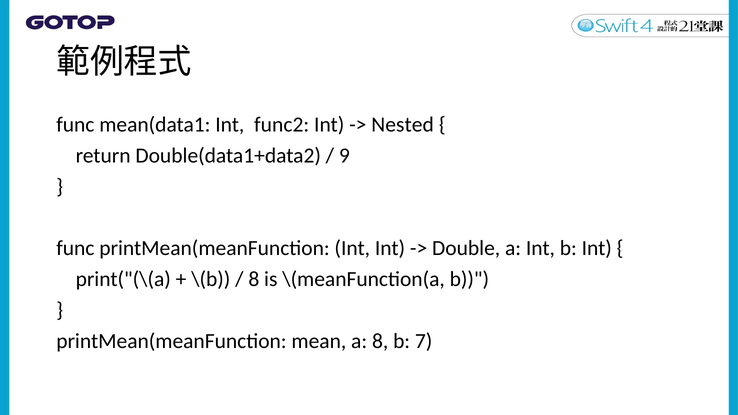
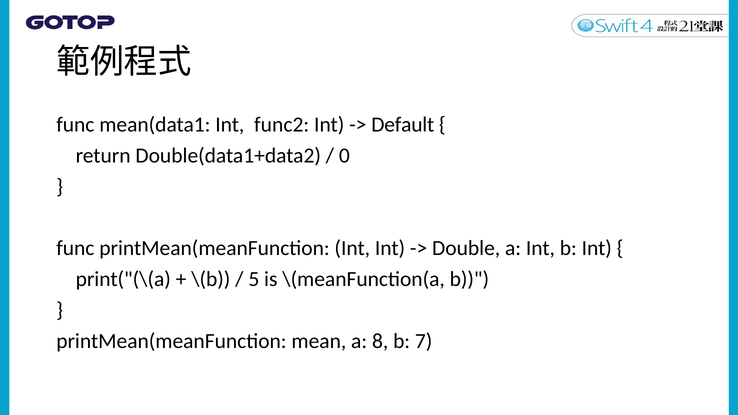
Nested: Nested -> Default (403, 125)
9: 9 -> 0 (344, 156)
8: 8 -> 5 (254, 279)
